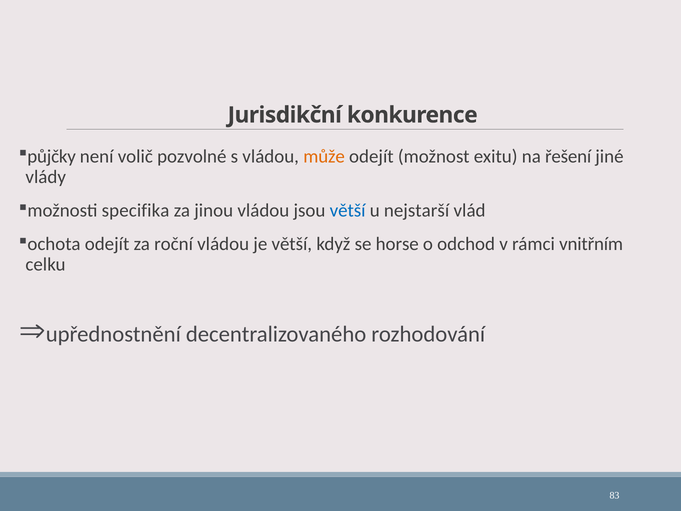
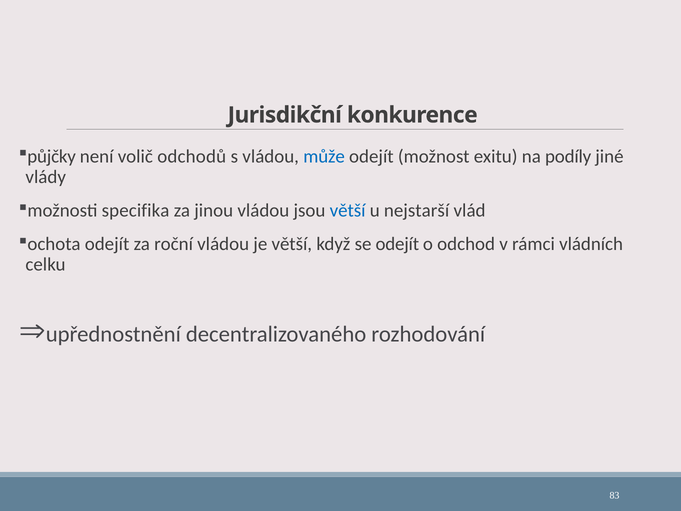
pozvolné: pozvolné -> odchodů (192, 156)
může colour: orange -> blue (324, 156)
řešení: řešení -> podíly (568, 156)
se horse: horse -> odejít (397, 244)
vnitřním: vnitřním -> vládních (591, 244)
